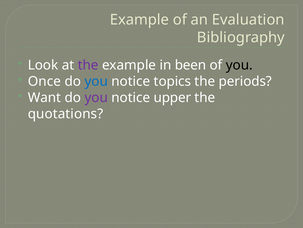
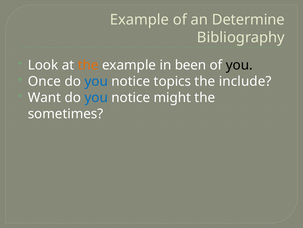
Evaluation: Evaluation -> Determine (248, 20)
the colour: purple -> orange (88, 65)
periods: periods -> include (245, 81)
you colour: purple -> blue (96, 97)
upper: upper -> might (172, 97)
quotations: quotations -> sometimes (66, 114)
